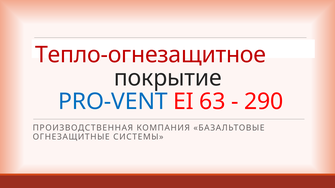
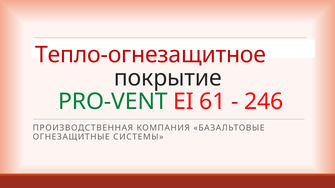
PRO-VENT colour: blue -> green (113, 102)
63: 63 -> 61 (212, 102)
290: 290 -> 246 (264, 102)
